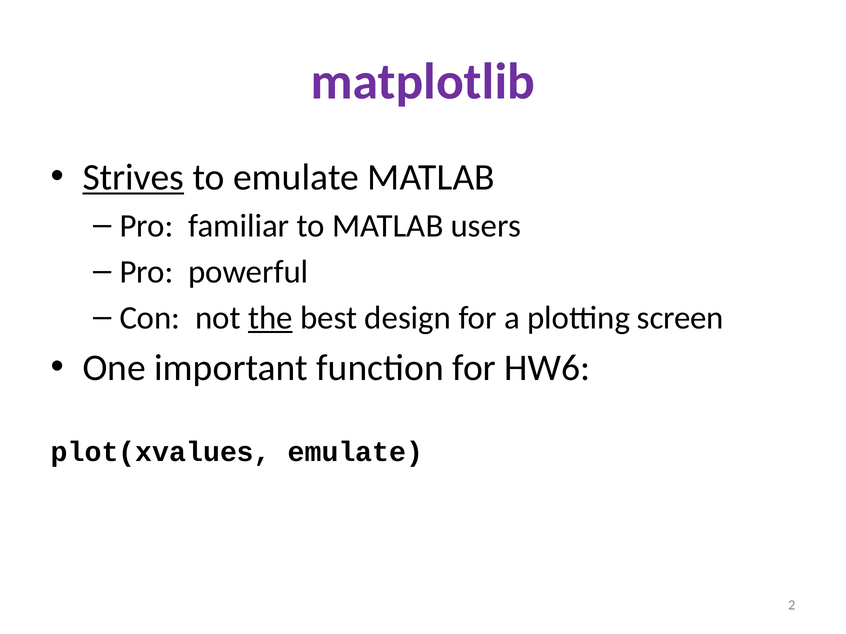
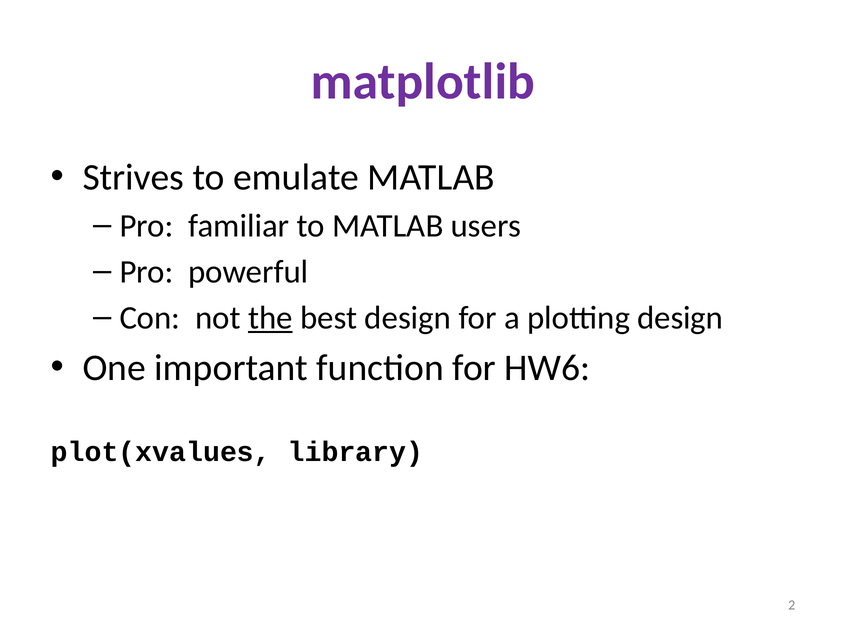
Strives underline: present -> none (133, 178)
plotting screen: screen -> design (680, 318)
plot(xvalues emulate: emulate -> library (355, 452)
